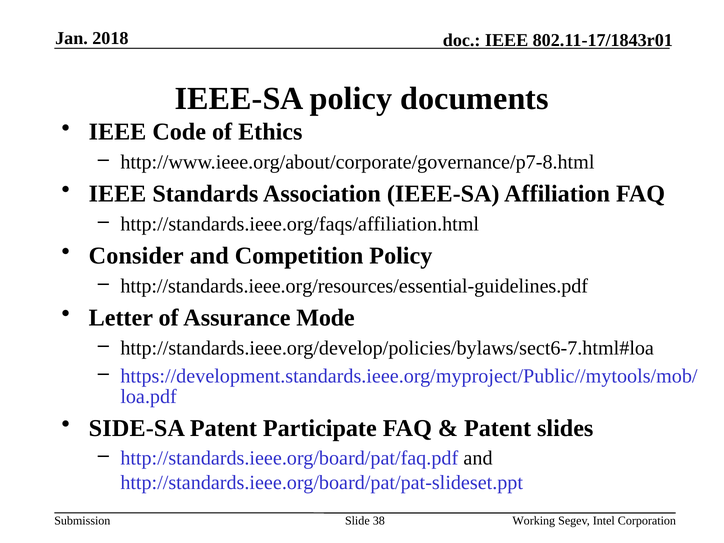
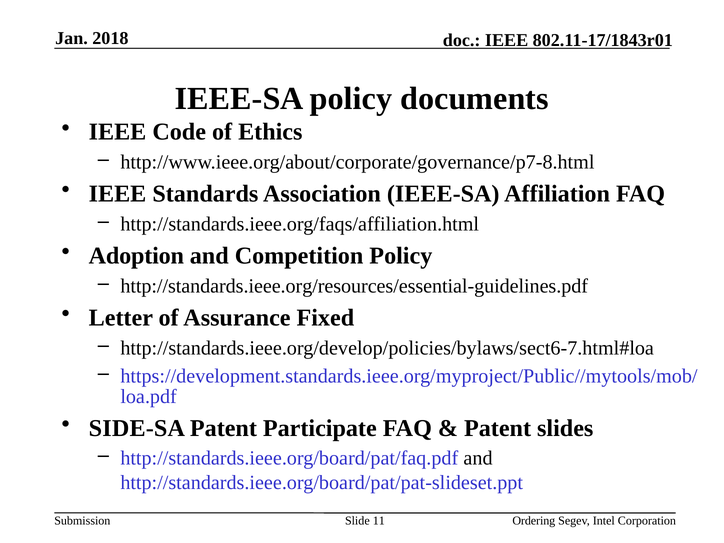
Consider: Consider -> Adoption (136, 256)
Mode: Mode -> Fixed (325, 318)
38: 38 -> 11 (379, 521)
Working: Working -> Ordering (534, 521)
